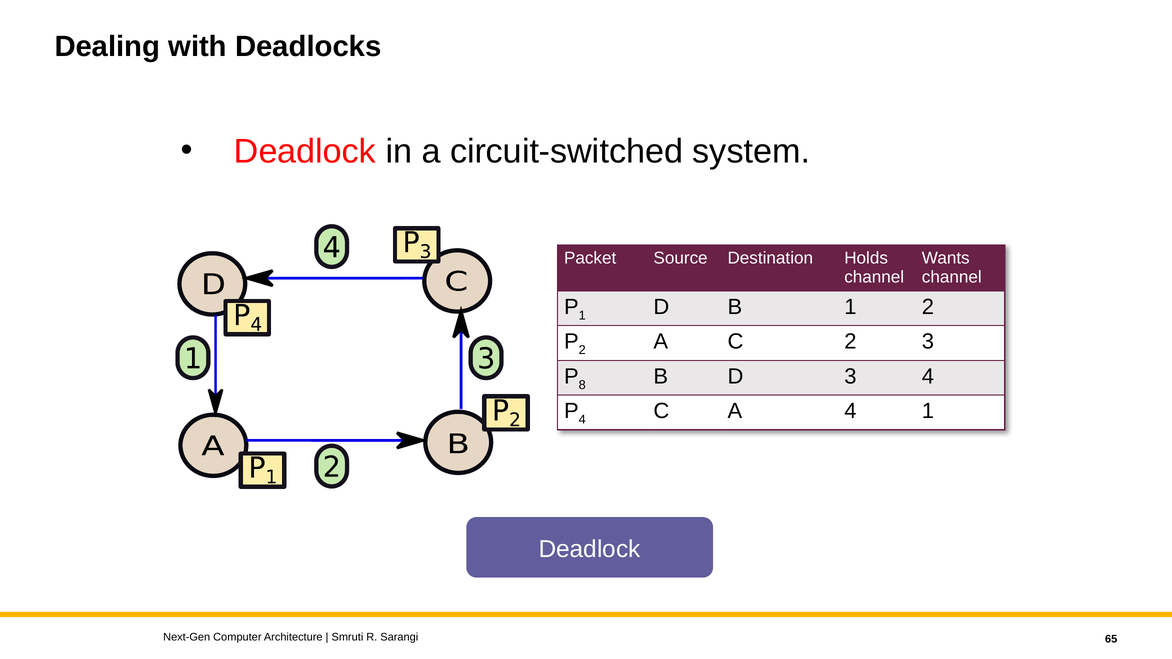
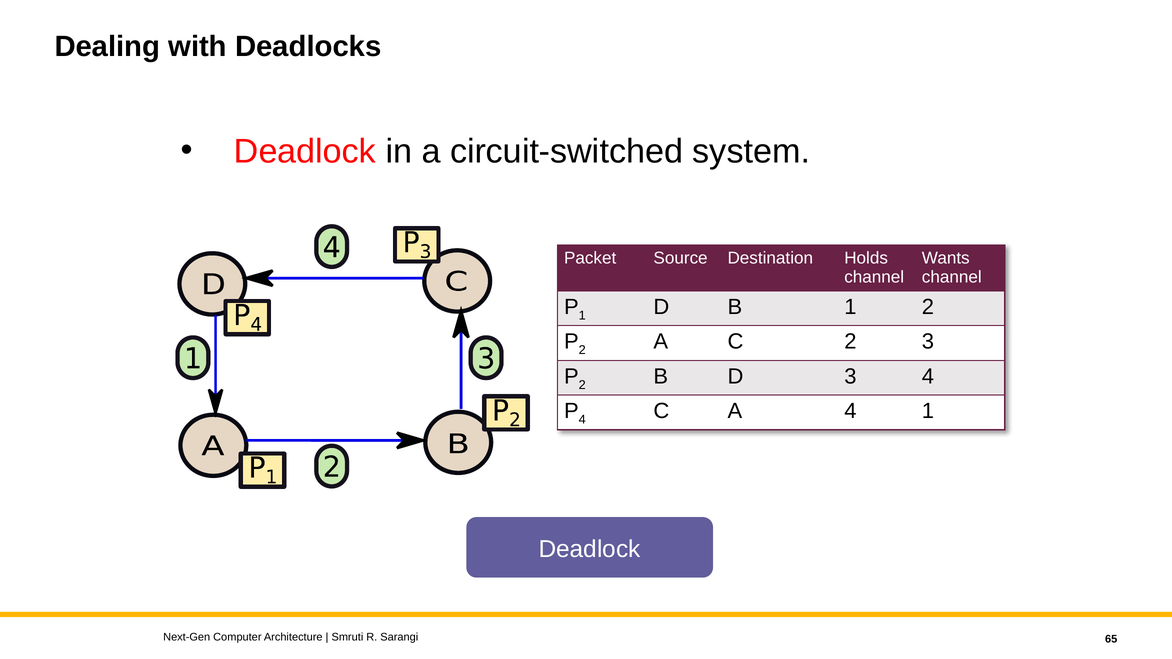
8: 8 -> 2 (582, 385)
